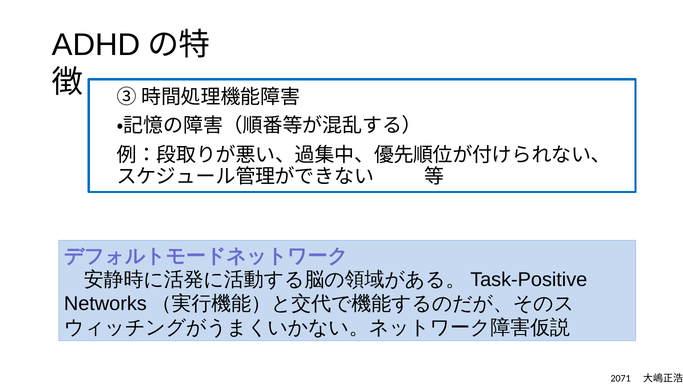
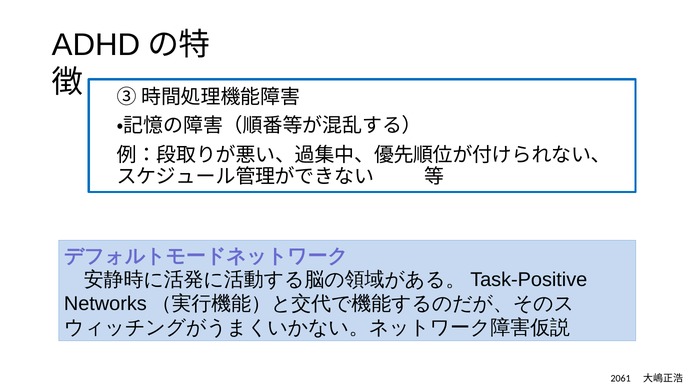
2071: 2071 -> 2061 (621, 379)
